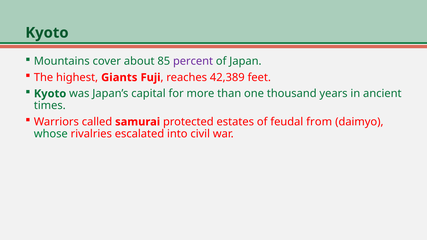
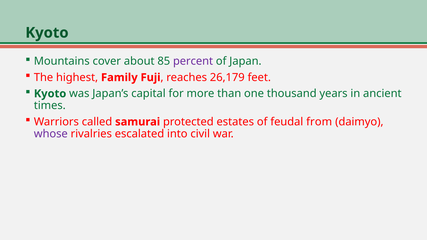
Giants: Giants -> Family (119, 78)
42,389: 42,389 -> 26,179 (227, 78)
whose colour: green -> purple (51, 134)
